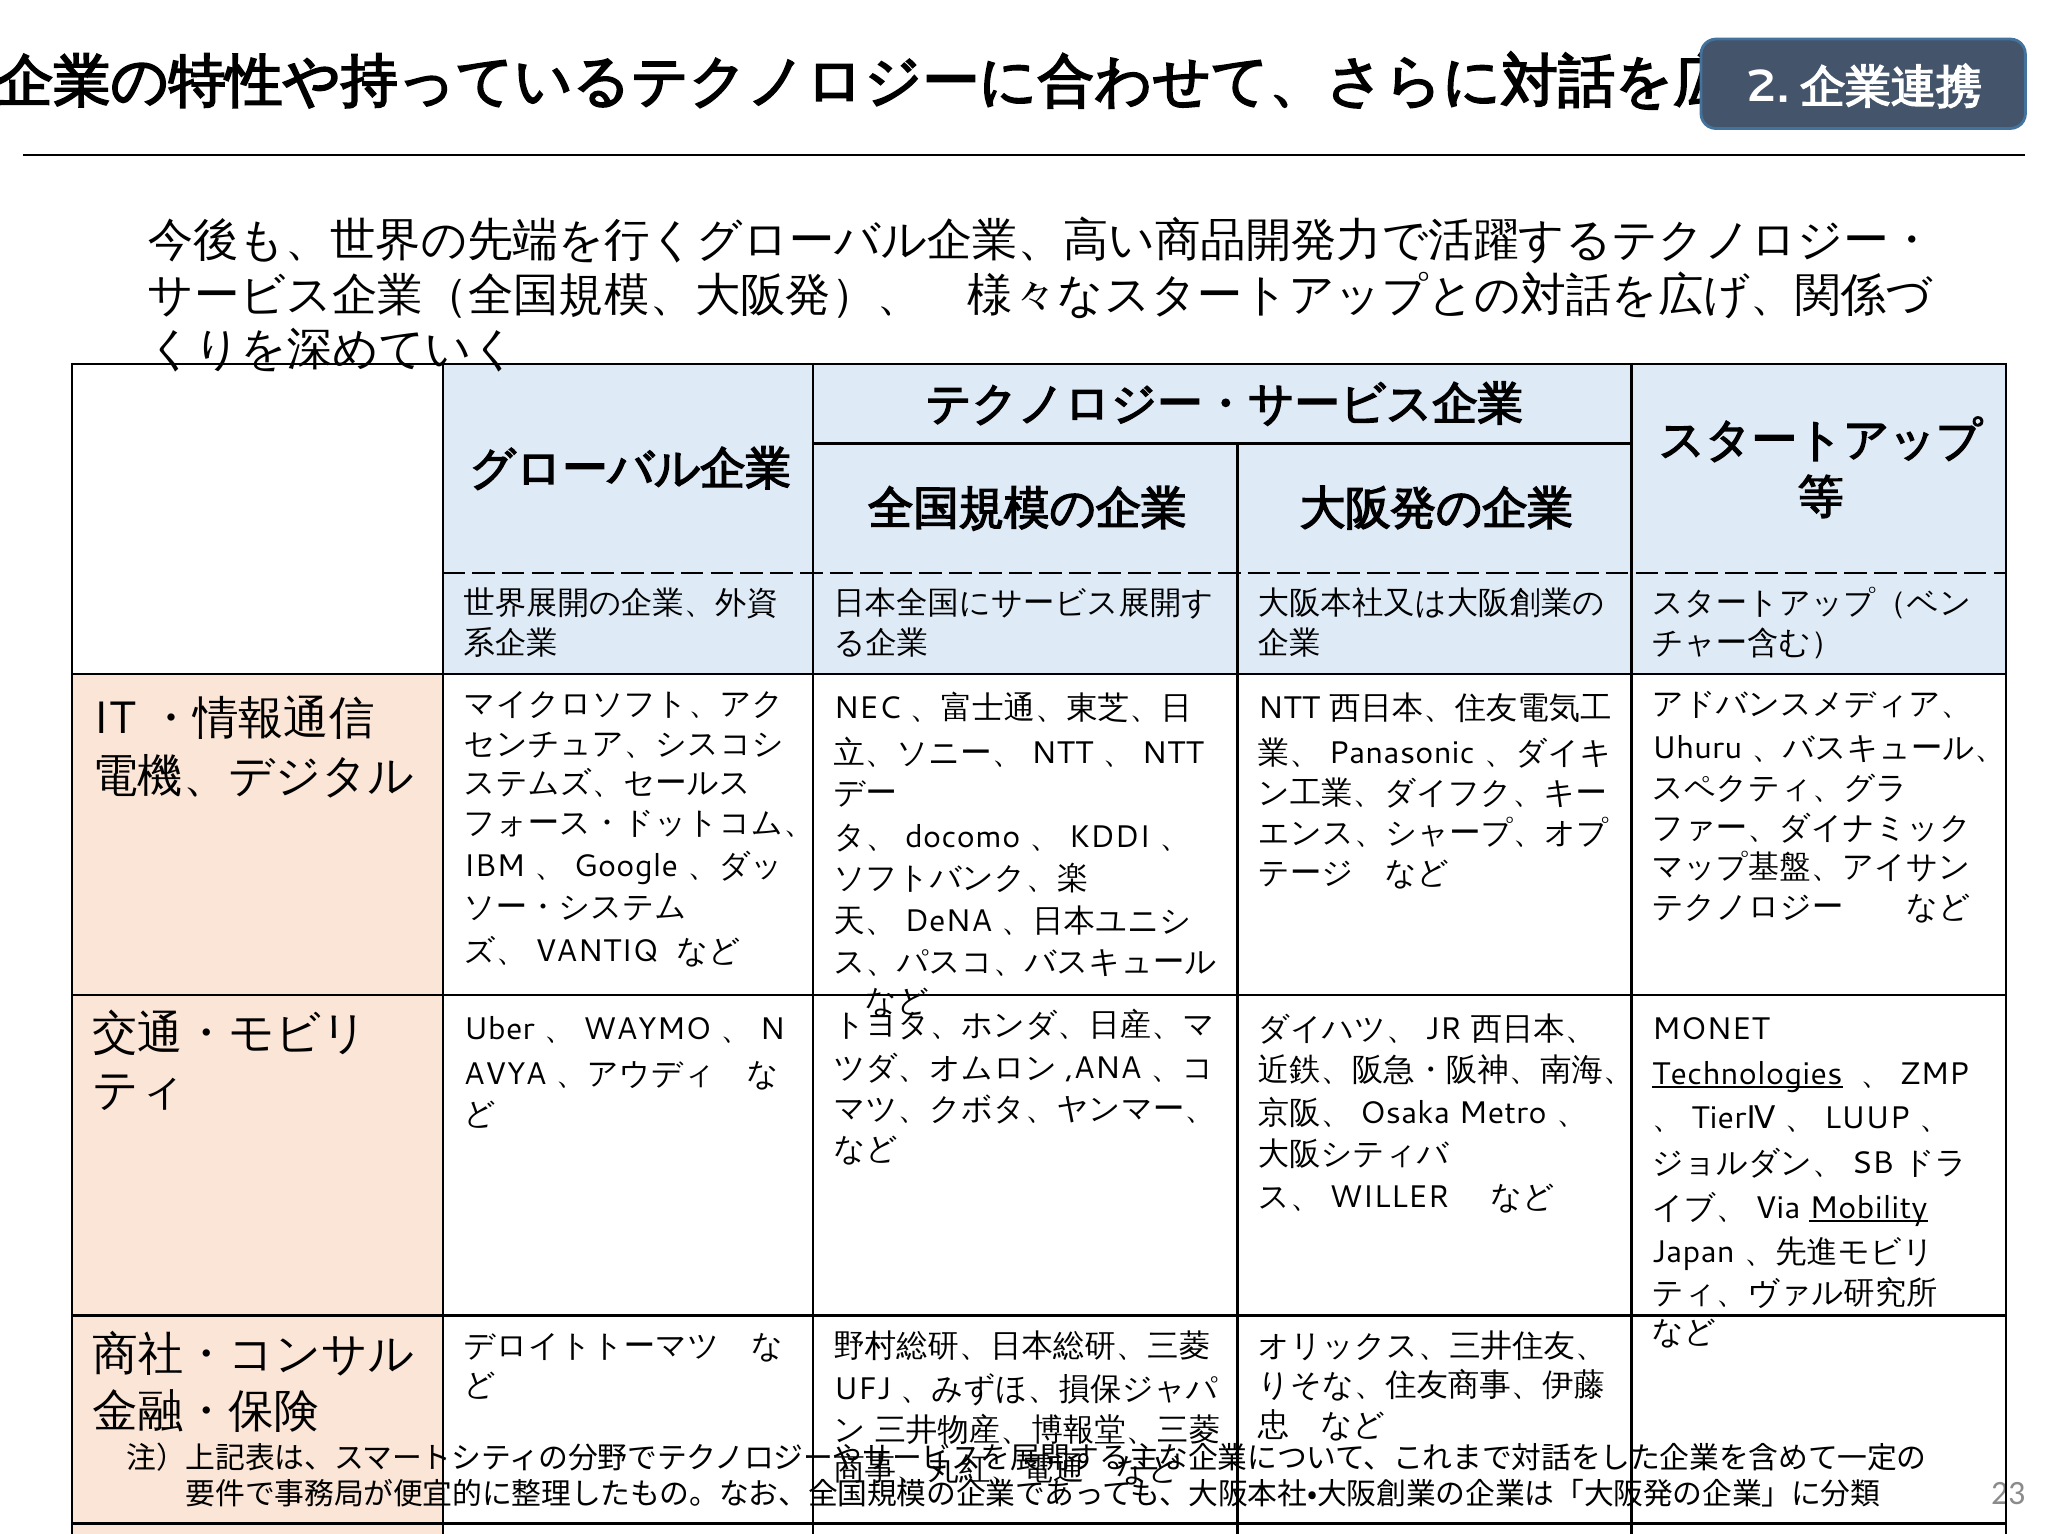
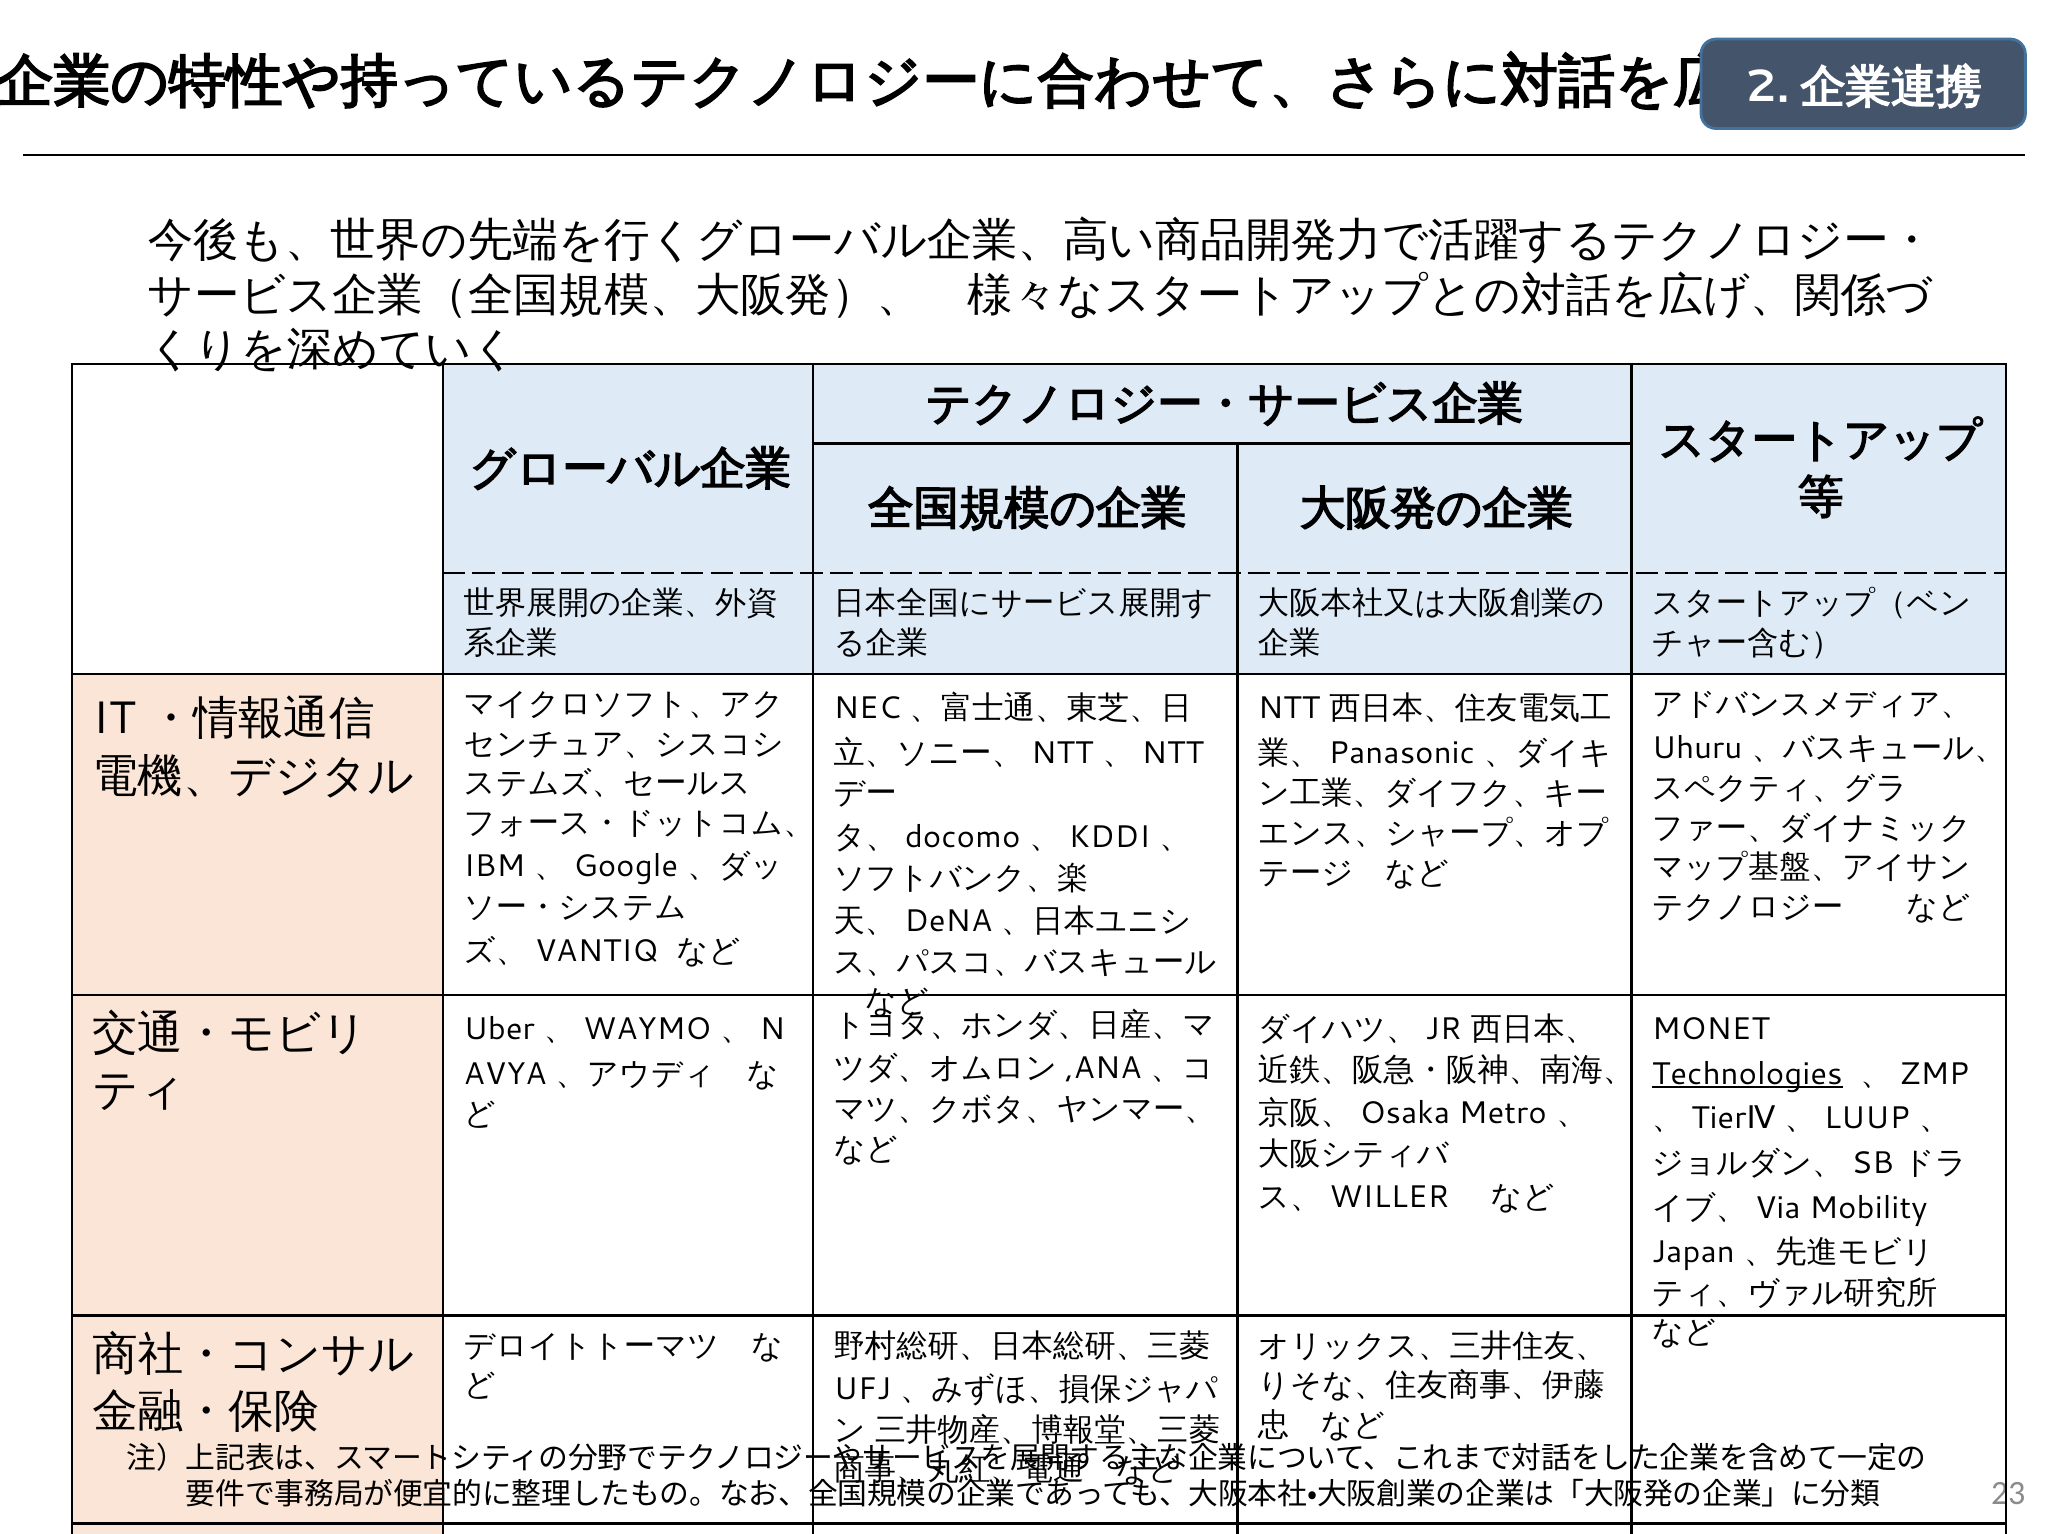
Mobility underline: present -> none (1868, 1208)
